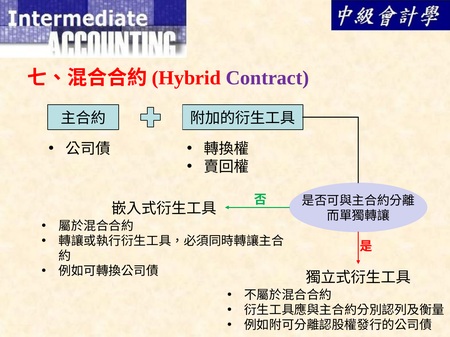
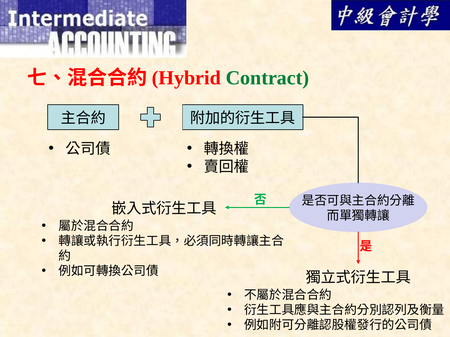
Contract colour: purple -> green (267, 78)
